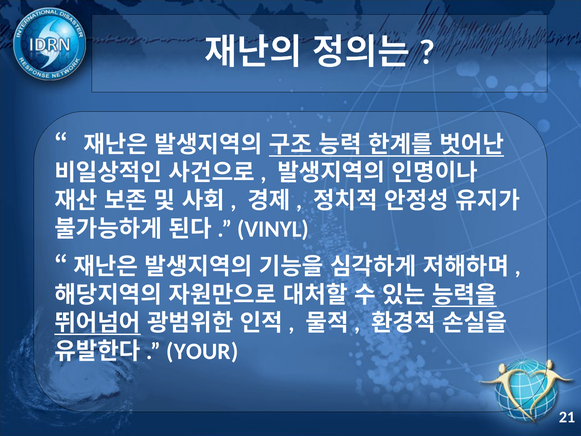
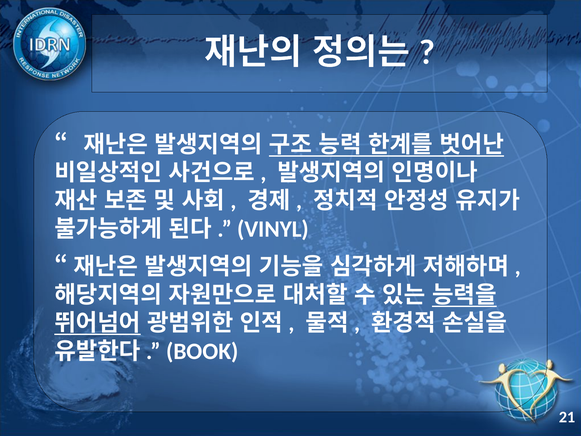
YOUR: YOUR -> BOOK (202, 351)
